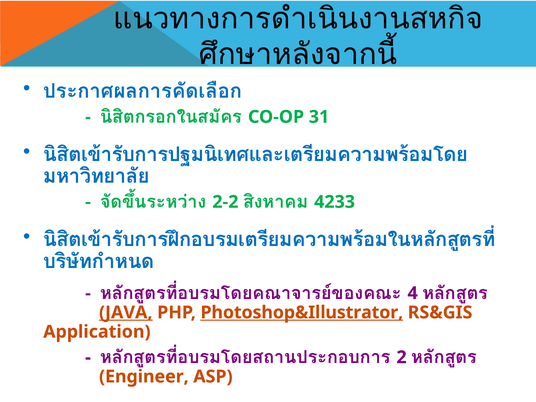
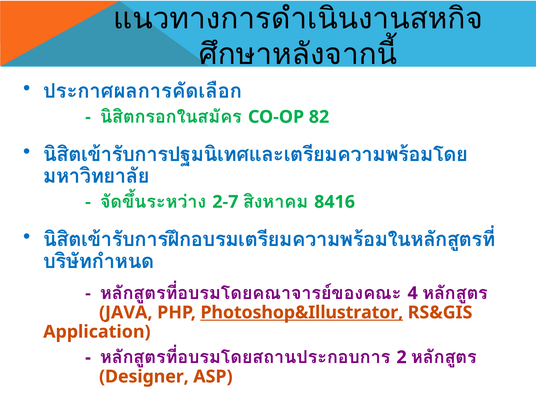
31: 31 -> 82 (319, 117)
2-2: 2-2 -> 2-7 (225, 202)
4233: 4233 -> 8416 (335, 202)
JAVA underline: present -> none (126, 312)
Engineer: Engineer -> Designer (144, 377)
